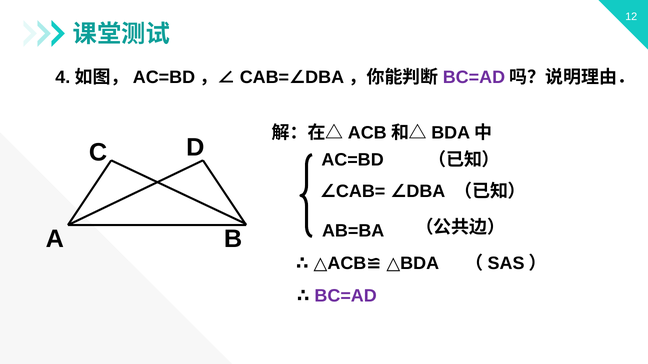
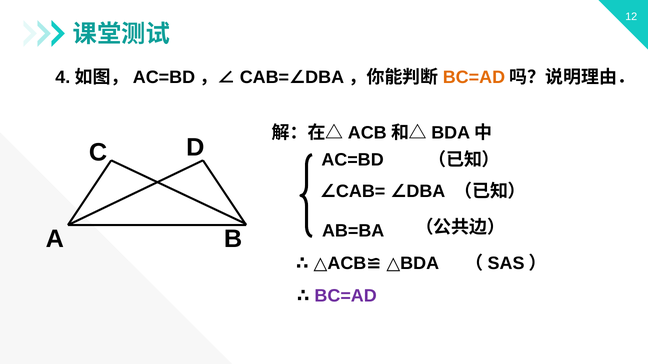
BC=AD colour: purple -> orange (474, 77)
